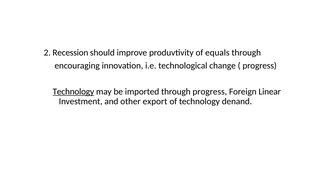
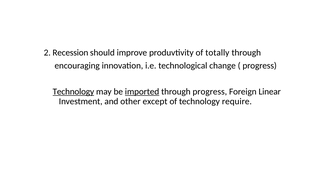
equals: equals -> totally (217, 53)
imported underline: none -> present (142, 92)
export: export -> except (155, 101)
denand: denand -> require (237, 101)
